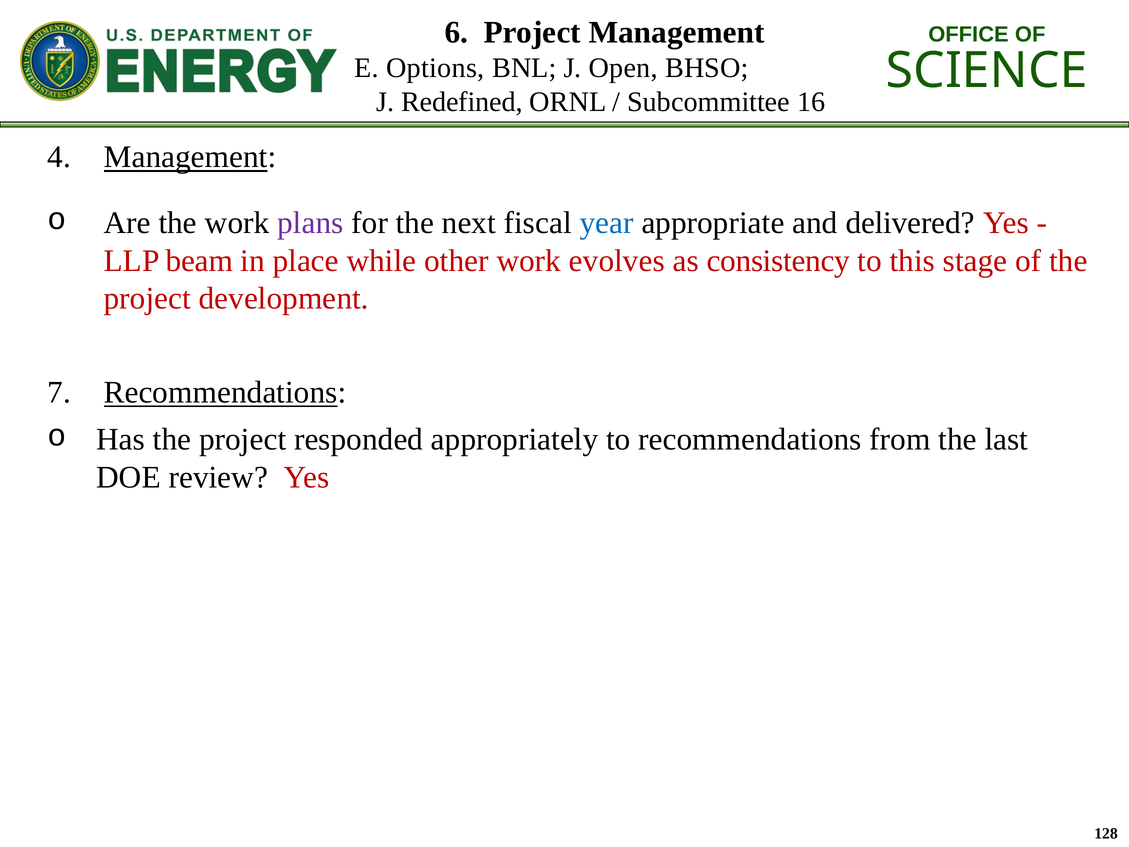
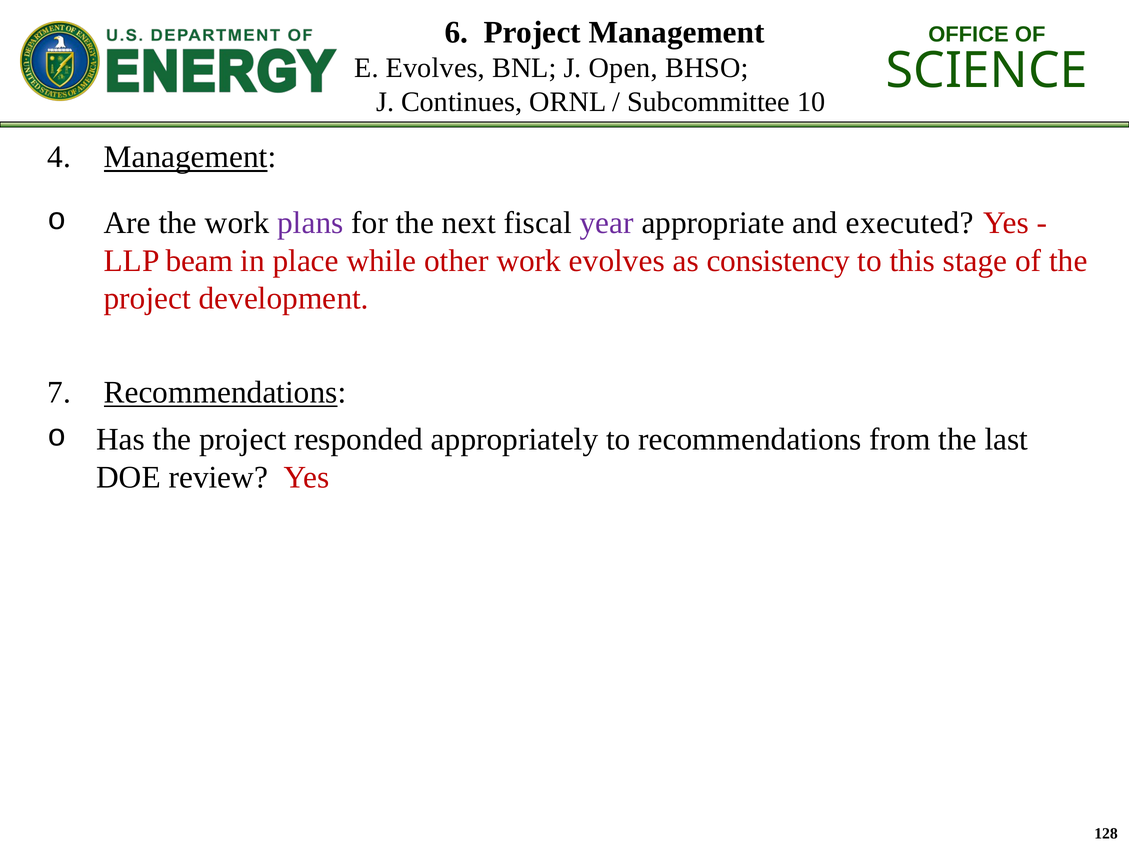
E Options: Options -> Evolves (435, 68)
Redefined: Redefined -> Continues (462, 102)
16: 16 -> 10 (811, 102)
year colour: blue -> purple (607, 223)
delivered: delivered -> executed (910, 223)
